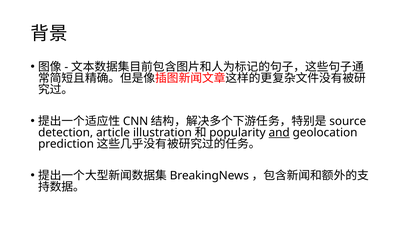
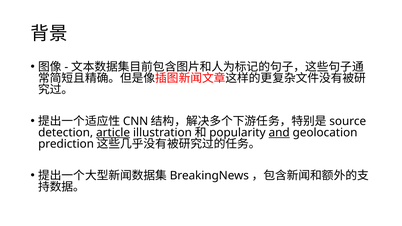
article underline: none -> present (113, 133)
